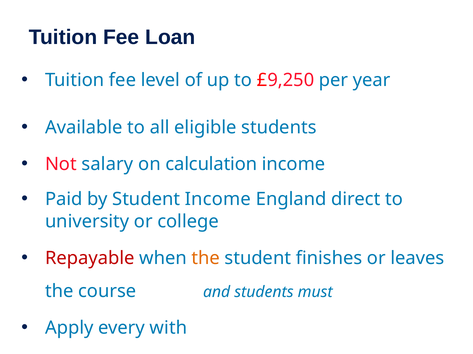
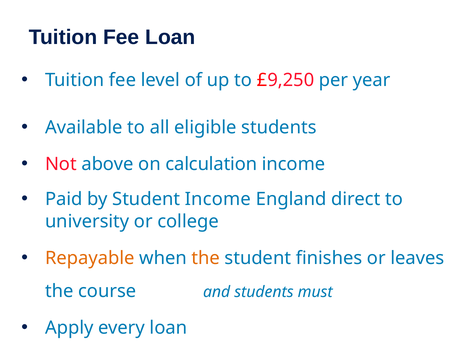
salary: salary -> above (108, 164)
Repayable colour: red -> orange (90, 259)
every with: with -> loan (168, 329)
